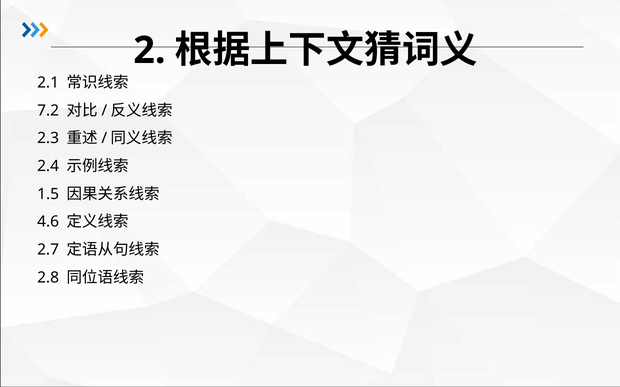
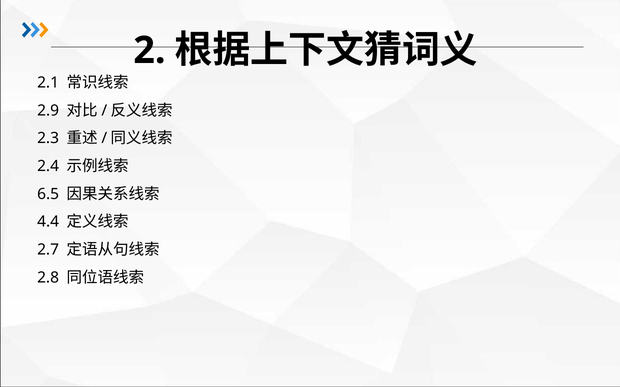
7.2: 7.2 -> 2.9 (48, 111)
1.5: 1.5 -> 6.5 (48, 194)
4.6: 4.6 -> 4.4 (48, 222)
